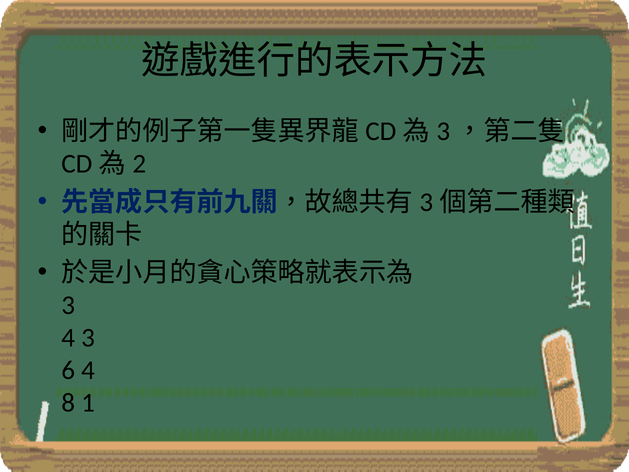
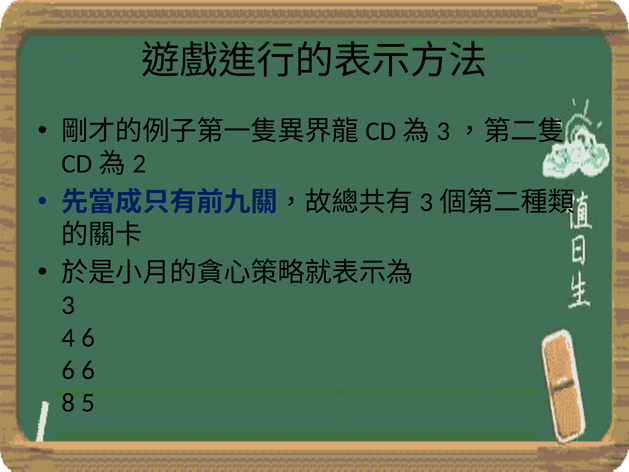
4 3: 3 -> 6 (88, 338)
4: 4 -> 6 (88, 370)
1: 1 -> 5 (88, 403)
